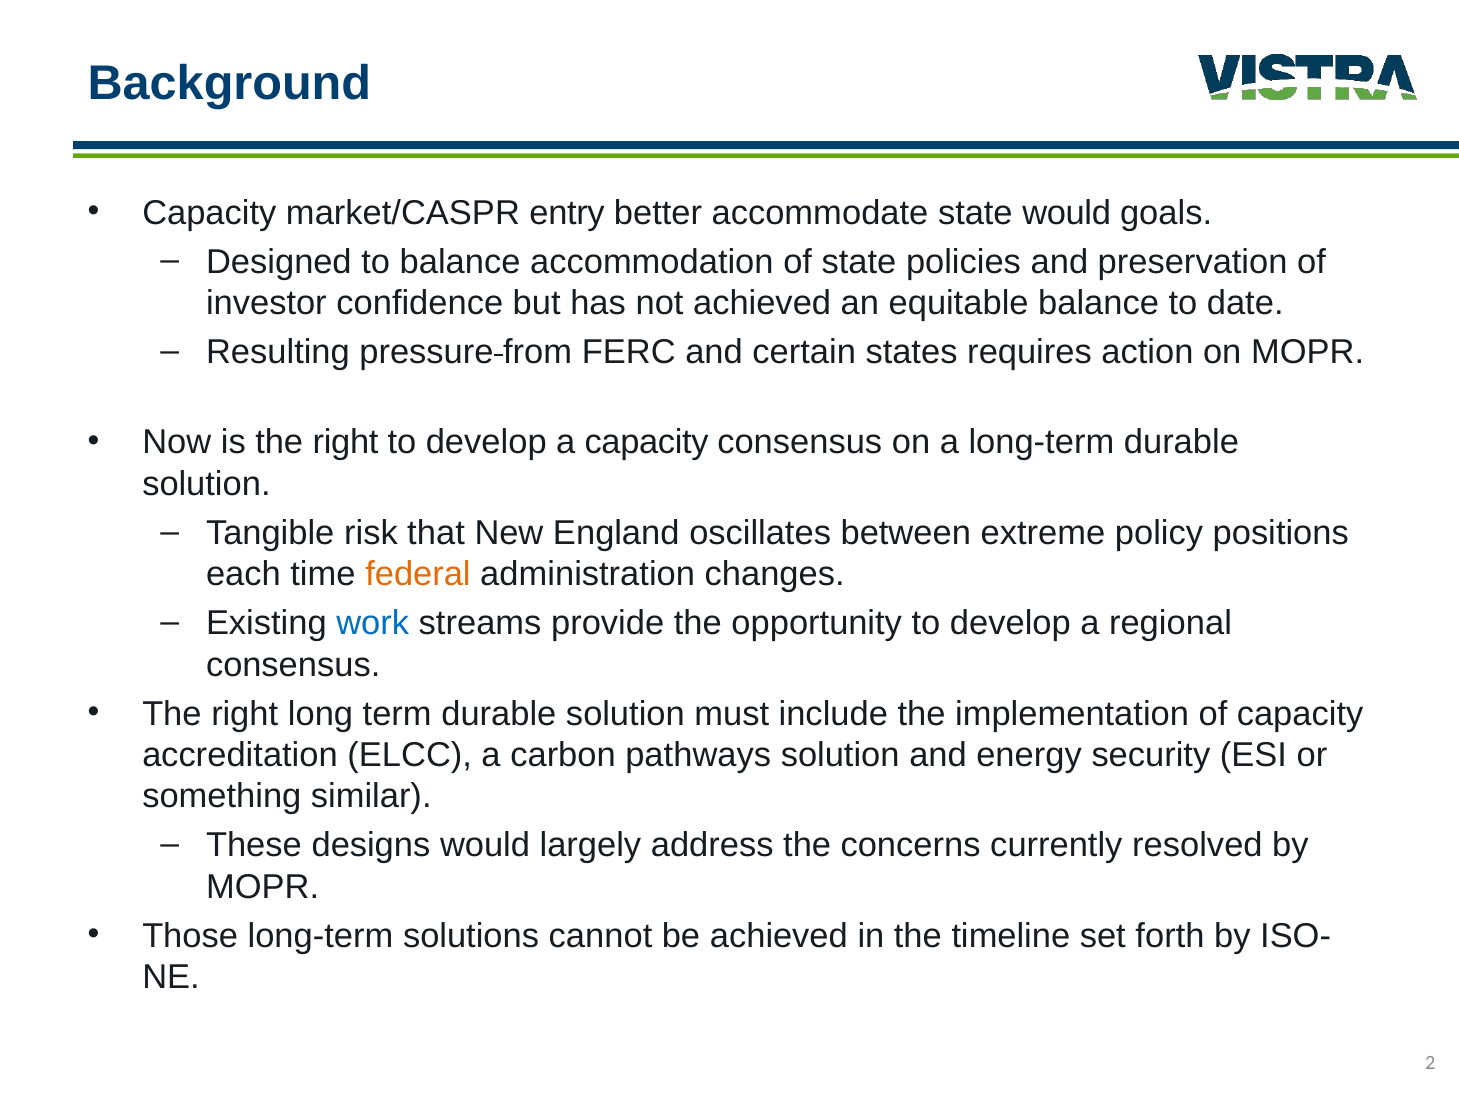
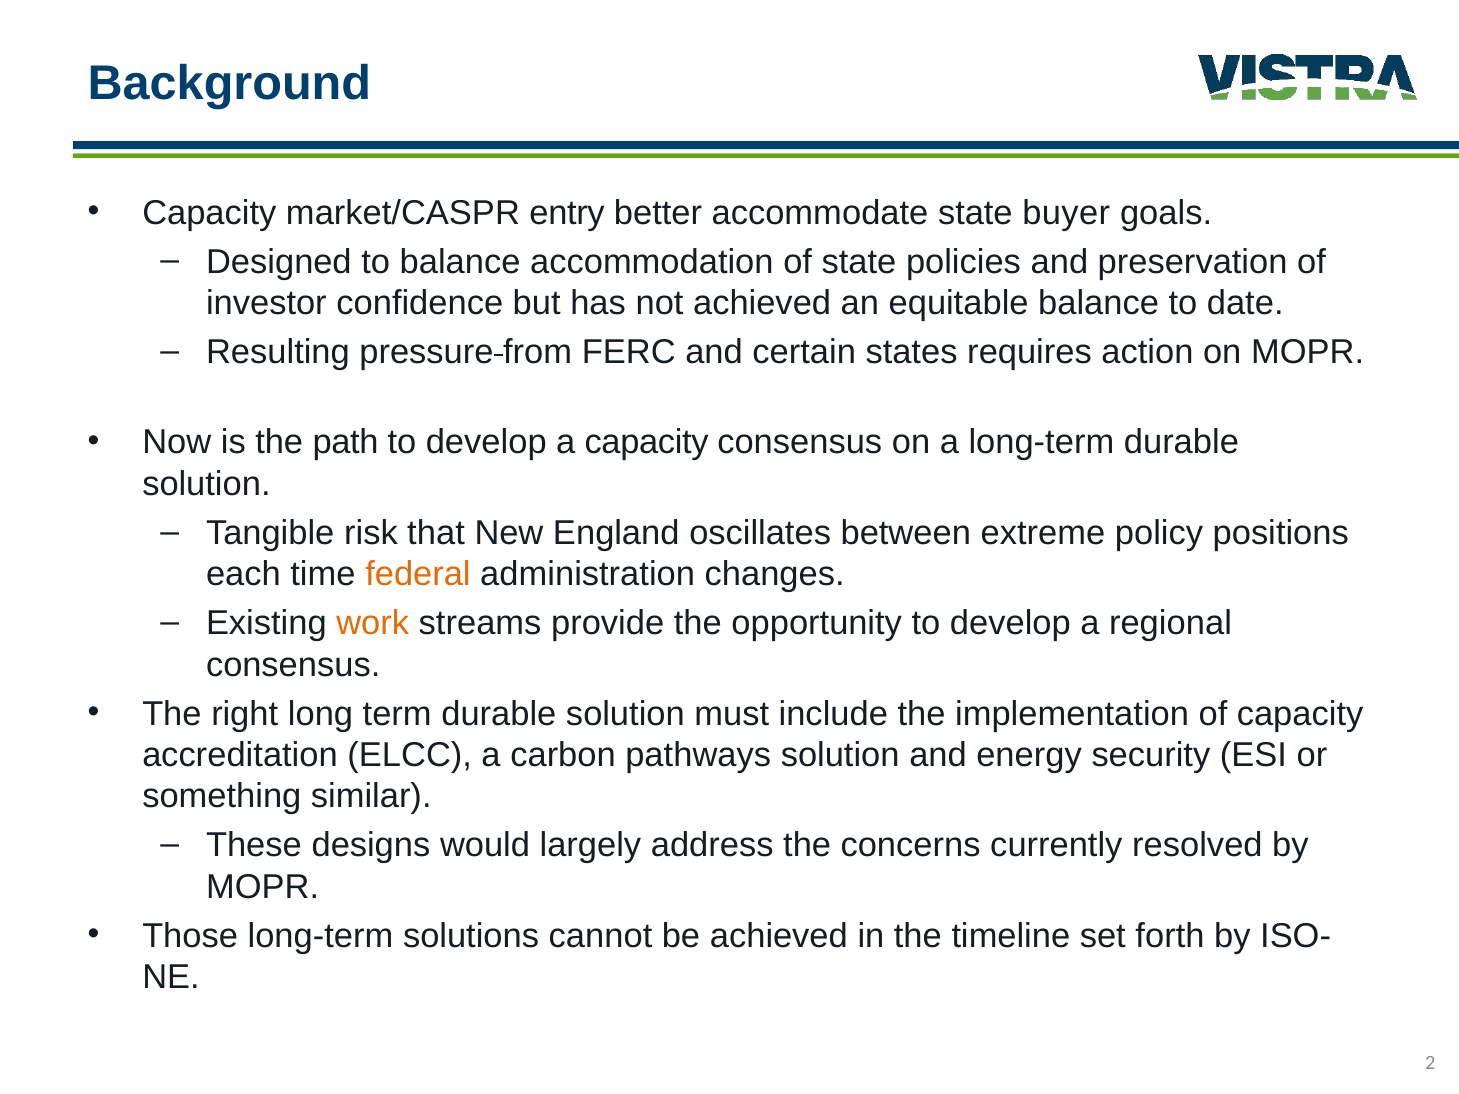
state would: would -> buyer (1066, 213)
is the right: right -> path (346, 443)
work colour: blue -> orange (373, 623)
